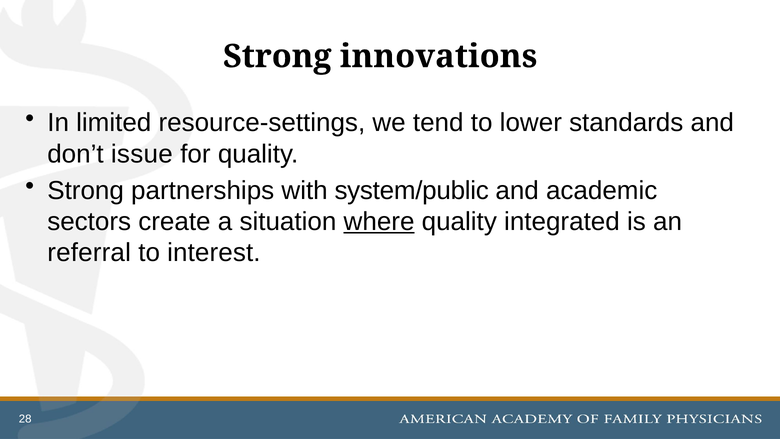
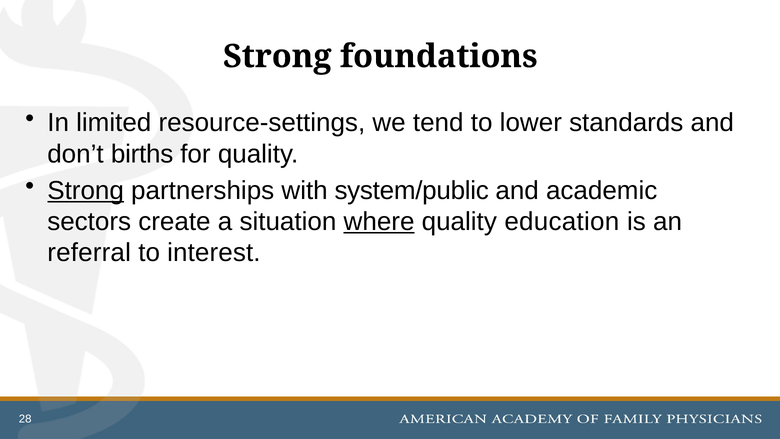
innovations: innovations -> foundations (439, 56)
issue: issue -> births (142, 154)
Strong underline: none -> present (86, 190)
integrated: integrated -> education (562, 222)
